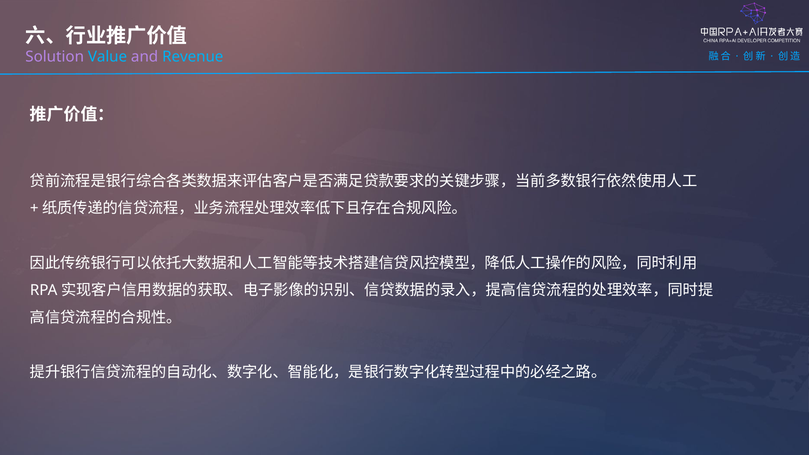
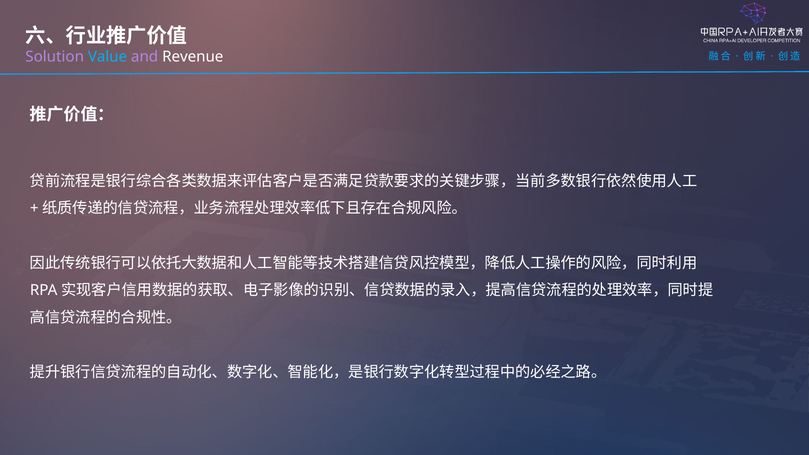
Revenue colour: light blue -> white (193, 57)
